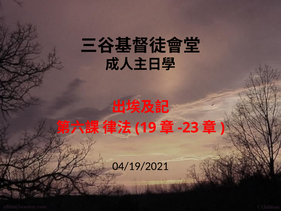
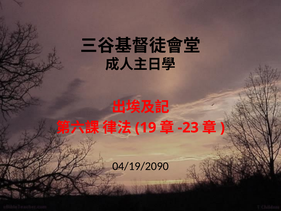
04/19/2021: 04/19/2021 -> 04/19/2090 (140, 166)
